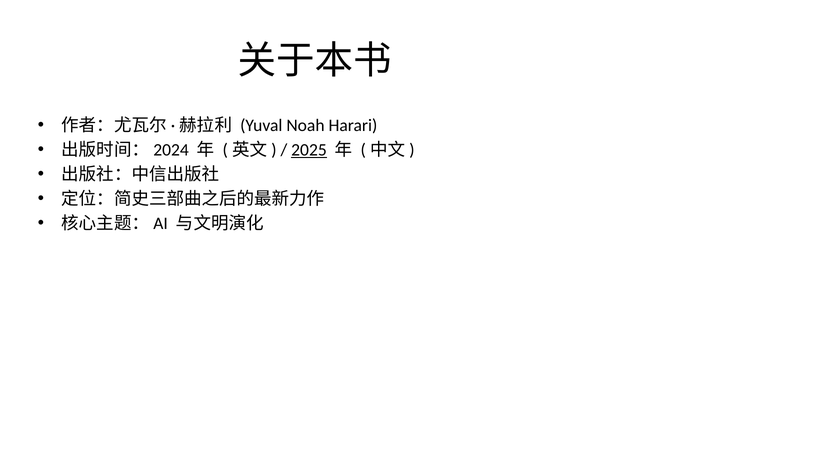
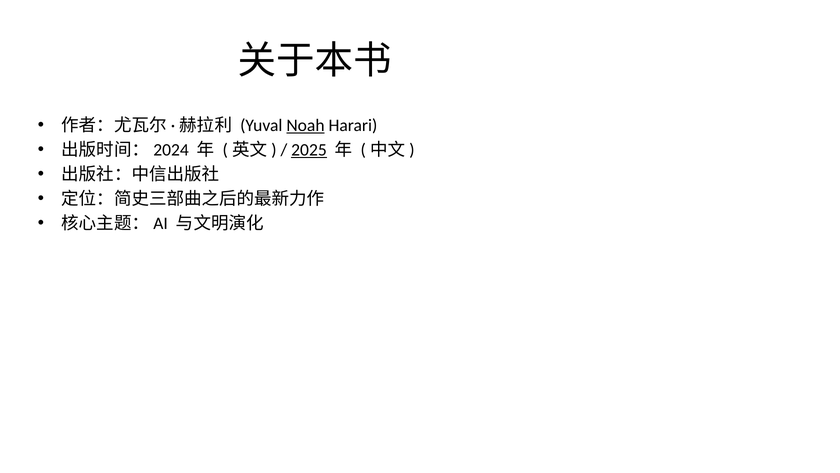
Noah underline: none -> present (306, 125)
